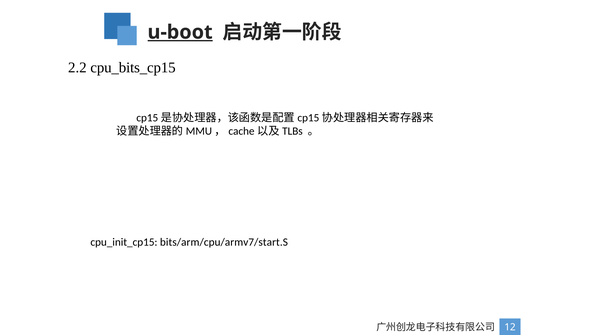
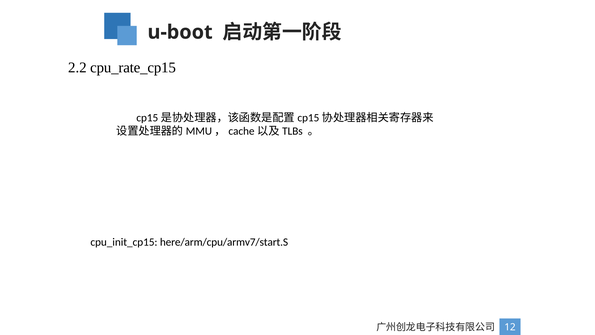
u-boot underline: present -> none (180, 32)
cpu_bits_cp15: cpu_bits_cp15 -> cpu_rate_cp15 (133, 68)
bits/arm/cpu/armv7/start.S: bits/arm/cpu/armv7/start.S -> here/arm/cpu/armv7/start.S (224, 242)
